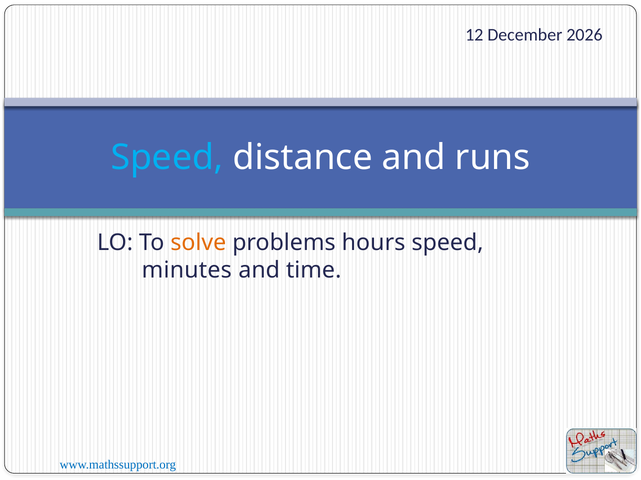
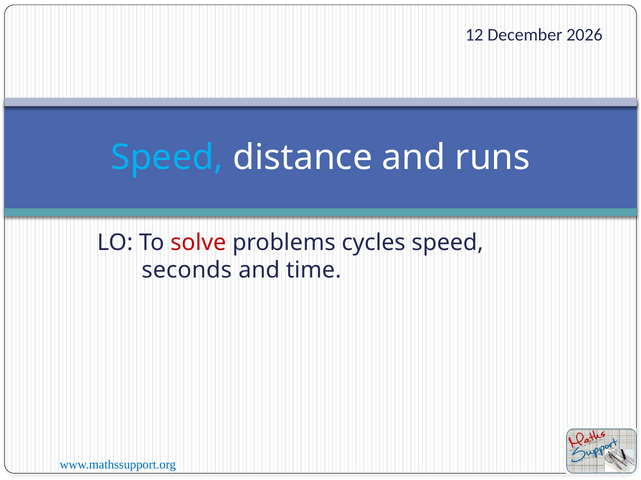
solve colour: orange -> red (198, 243)
hours: hours -> cycles (374, 243)
minutes: minutes -> seconds (187, 271)
